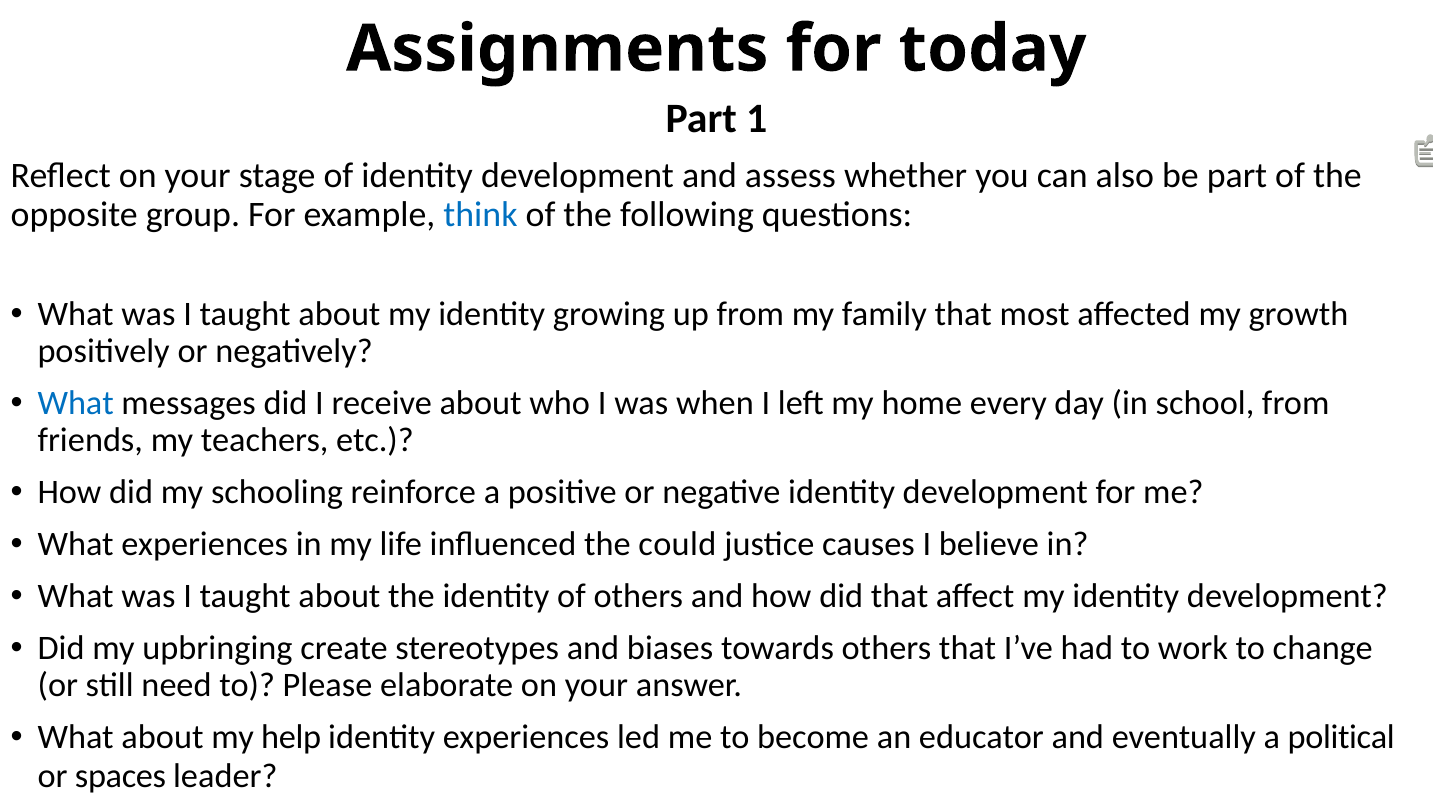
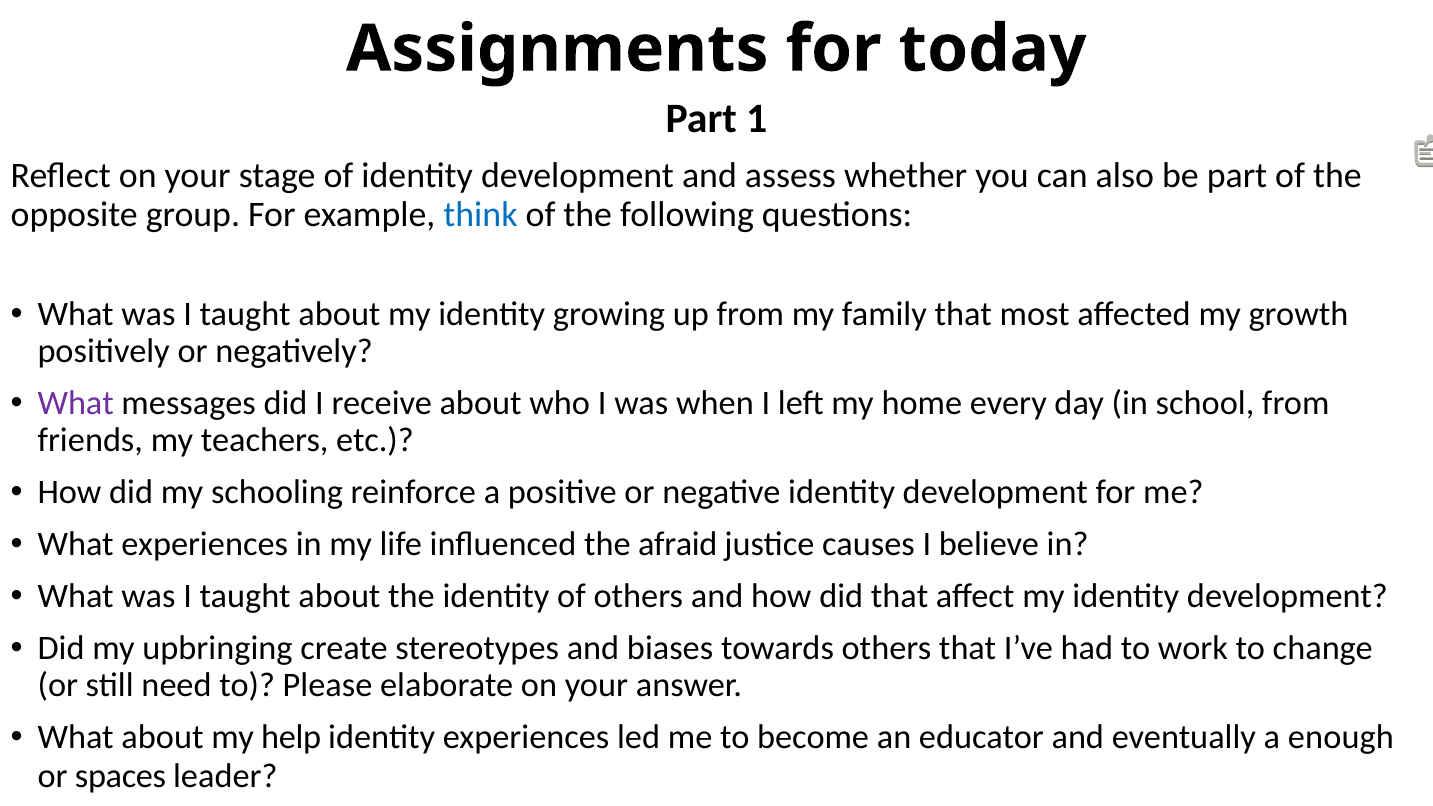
What colour: blue -> purple (76, 403)
could: could -> afraid (678, 544)
political: political -> enough (1341, 738)
